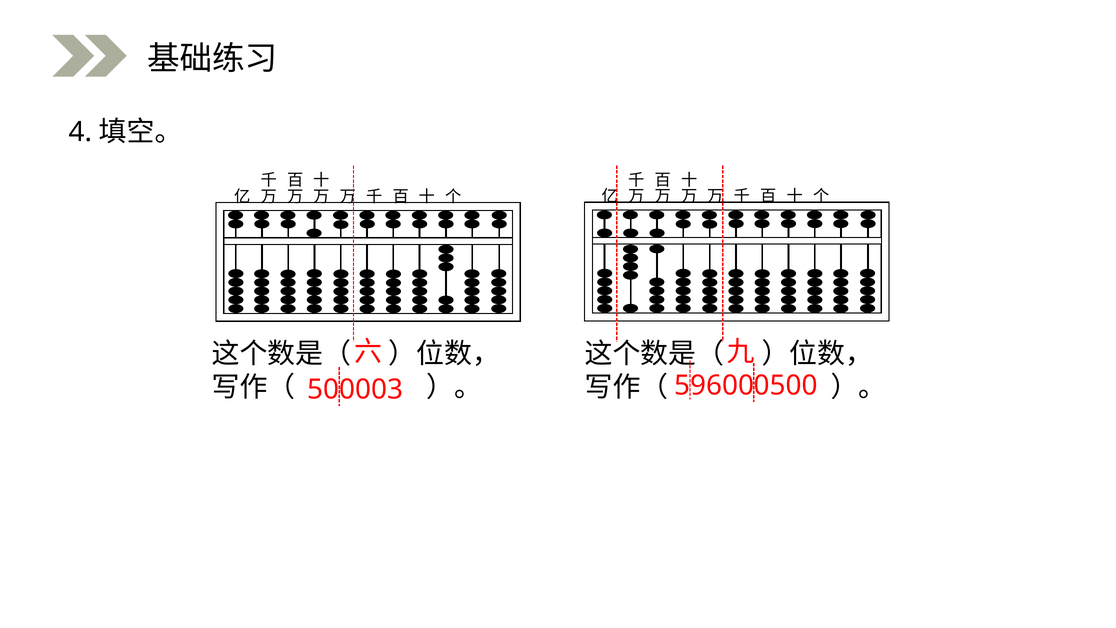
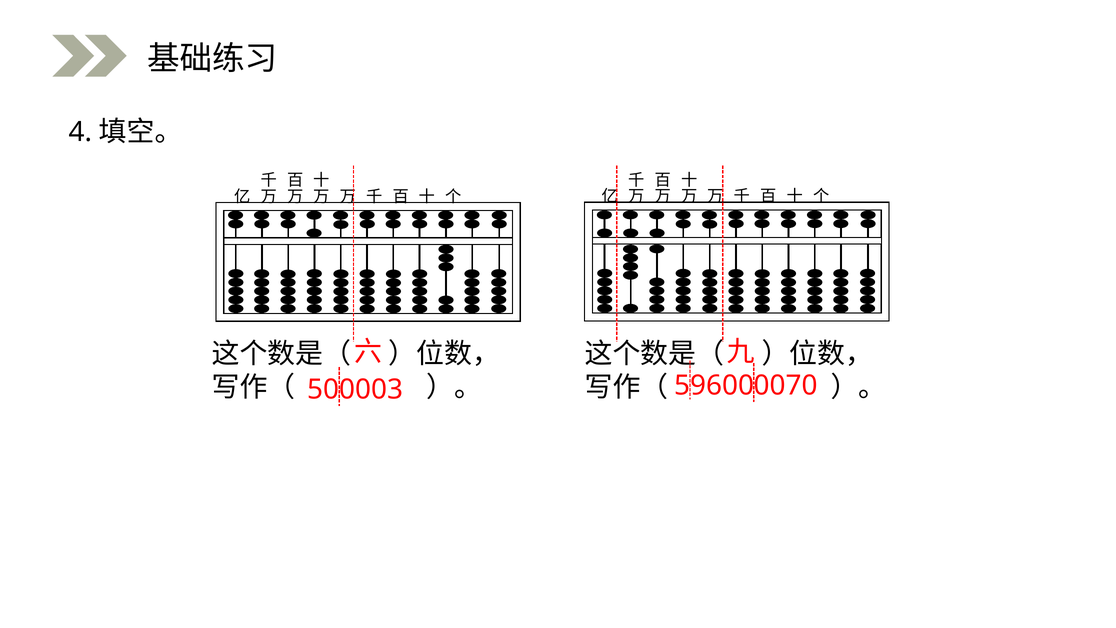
596000500: 596000500 -> 596000070 (746, 385)
